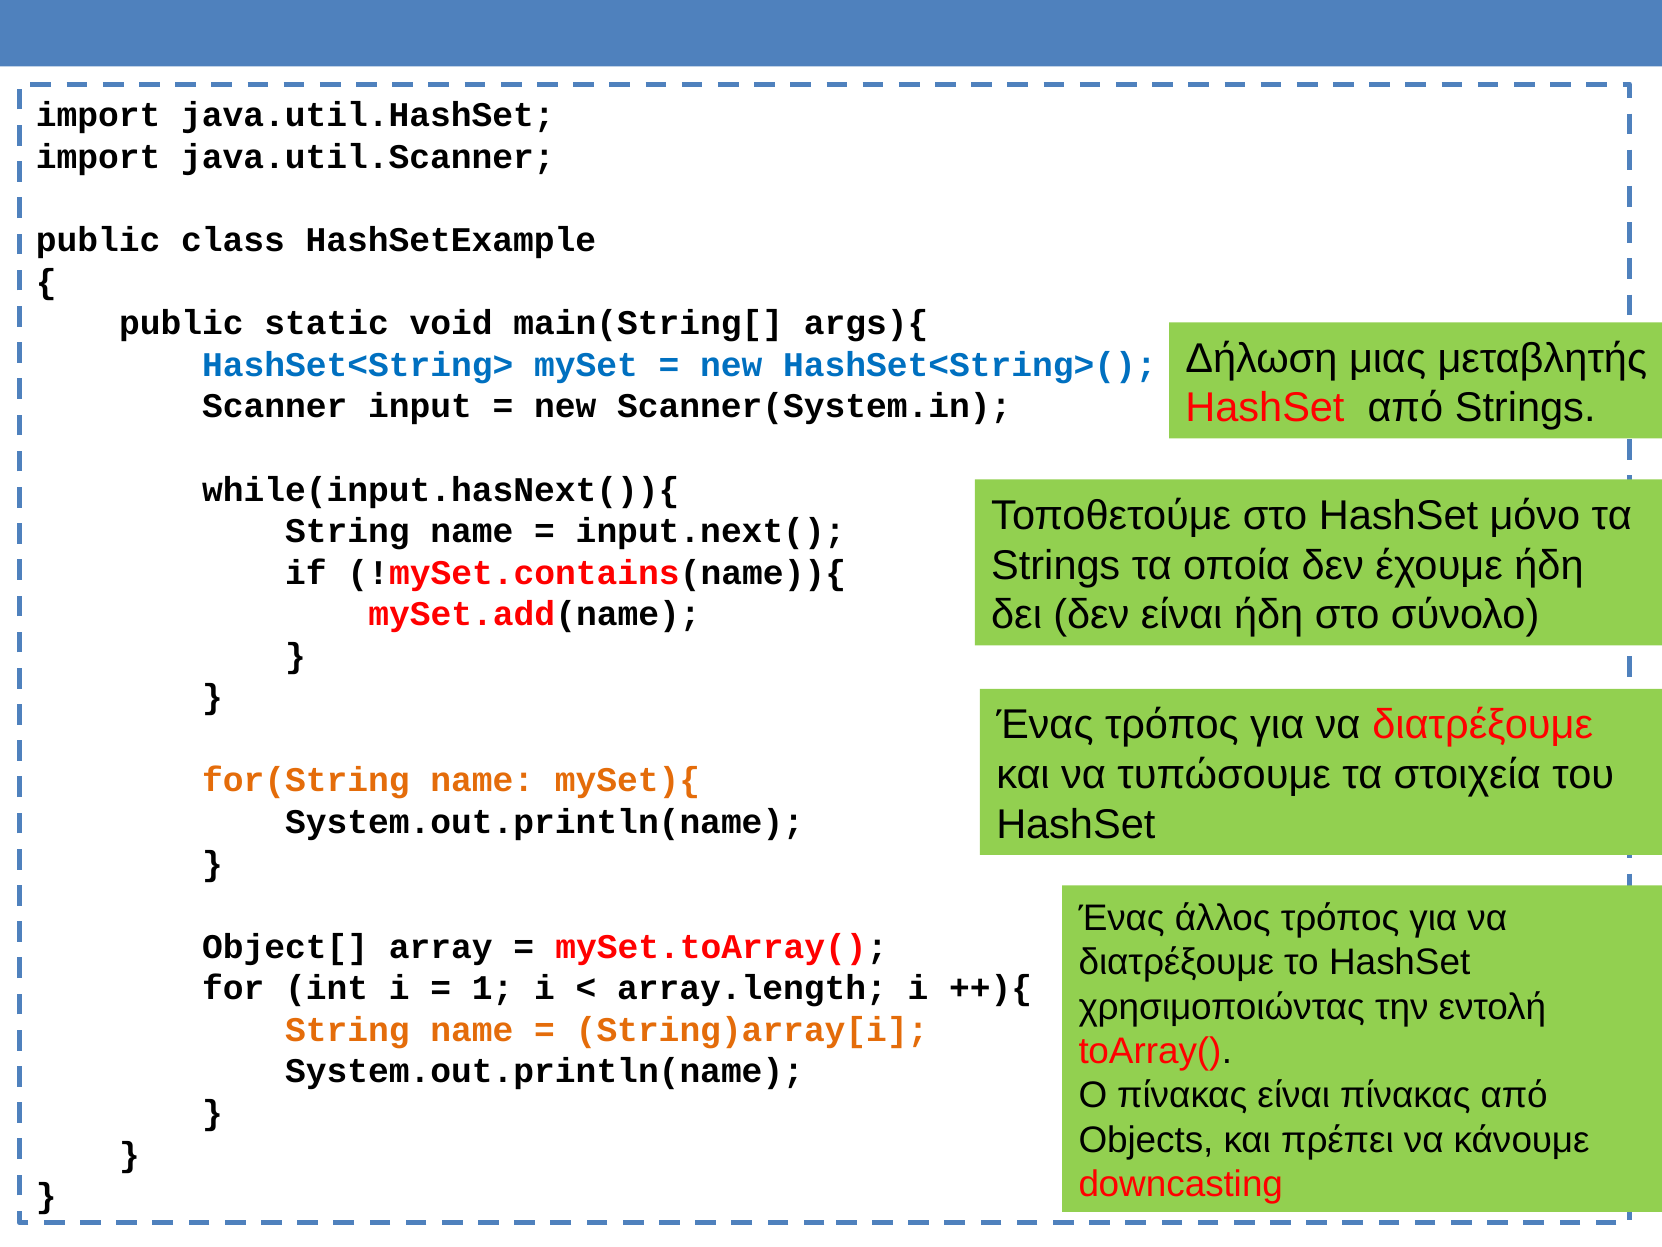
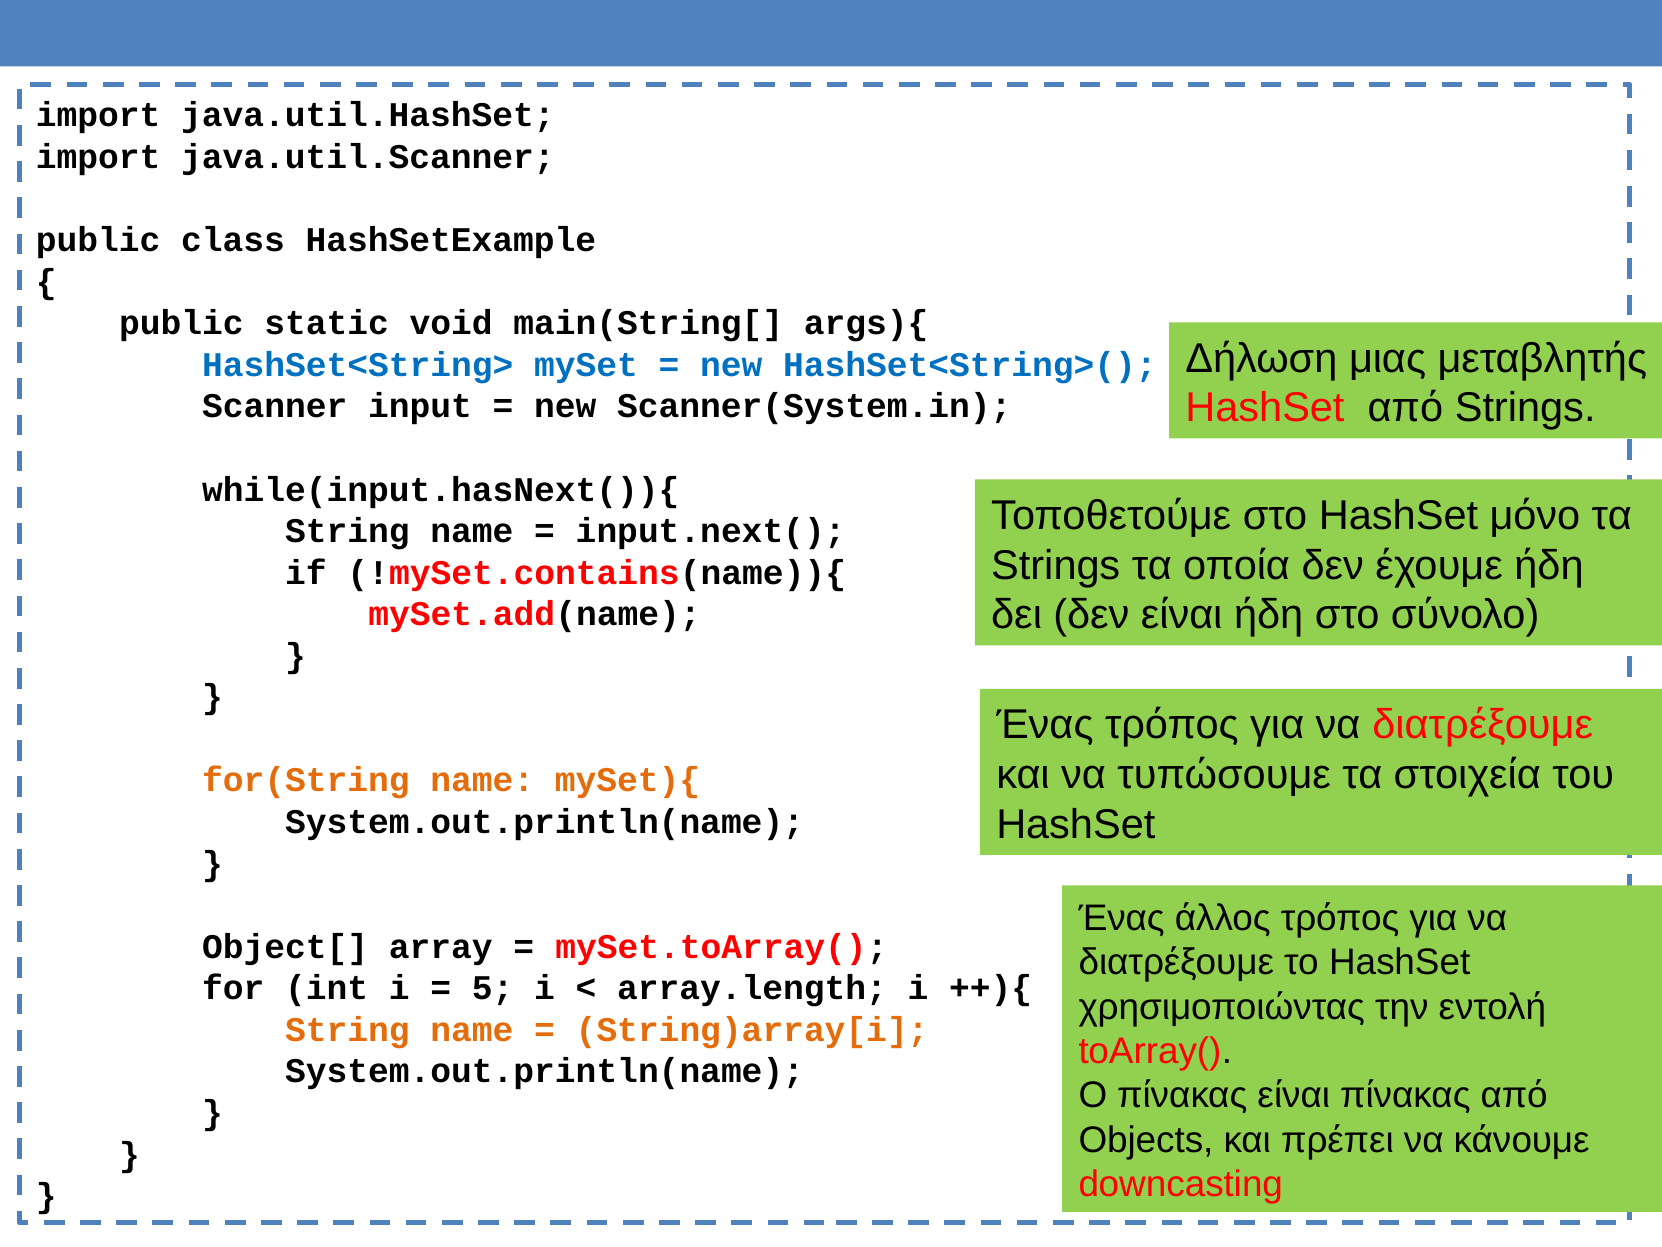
1: 1 -> 5 (493, 988)
